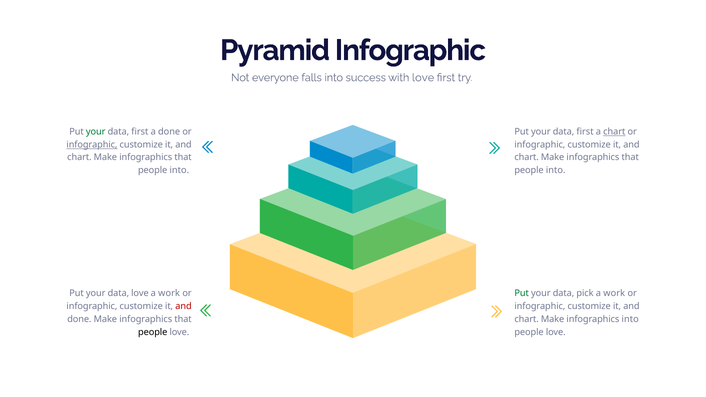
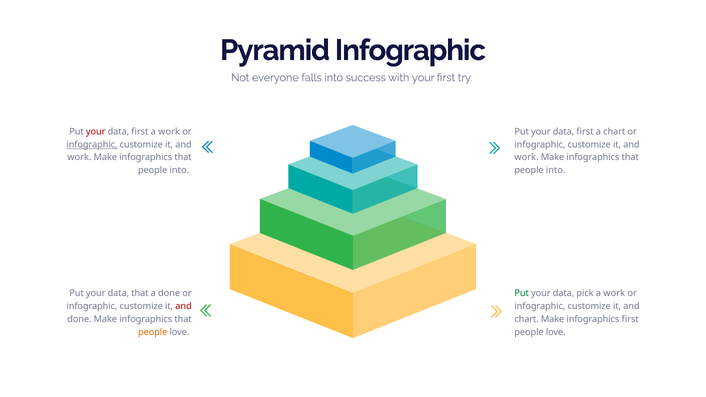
with love: love -> your (423, 78)
your colour: green -> red (96, 132)
done: done -> work (169, 132)
chart underline: present -> none (614, 132)
chart: chart -> work (79, 158)
chart: chart -> work (527, 158)
data love: love -> that (140, 294)
work: work -> done (169, 294)
infographics into: into -> first (630, 319)
people colour: black -> orange (153, 332)
